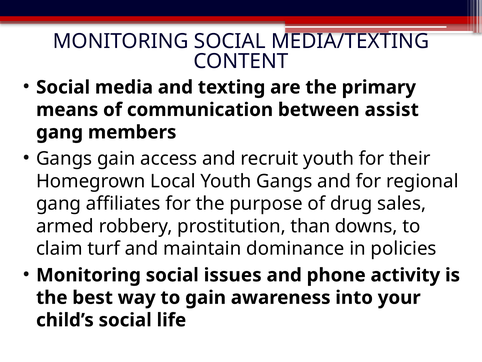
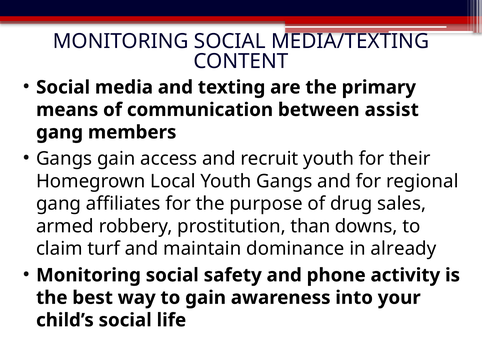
policies: policies -> already (404, 248)
issues: issues -> safety (233, 275)
